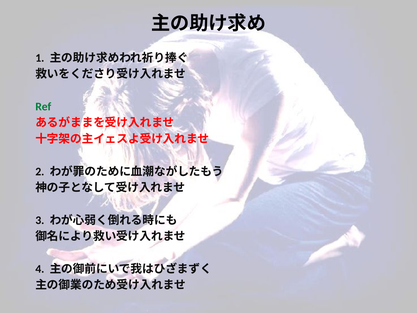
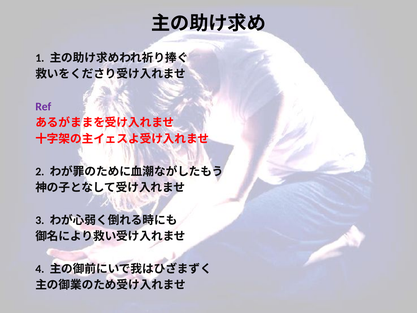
Ref colour: green -> purple (43, 107)
